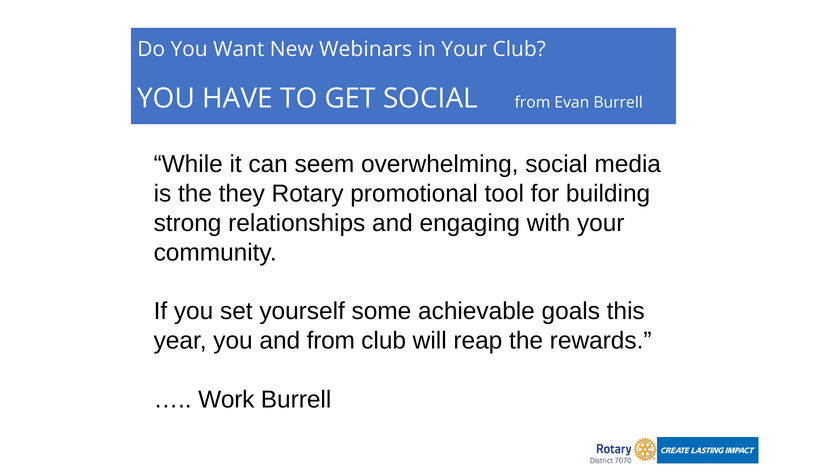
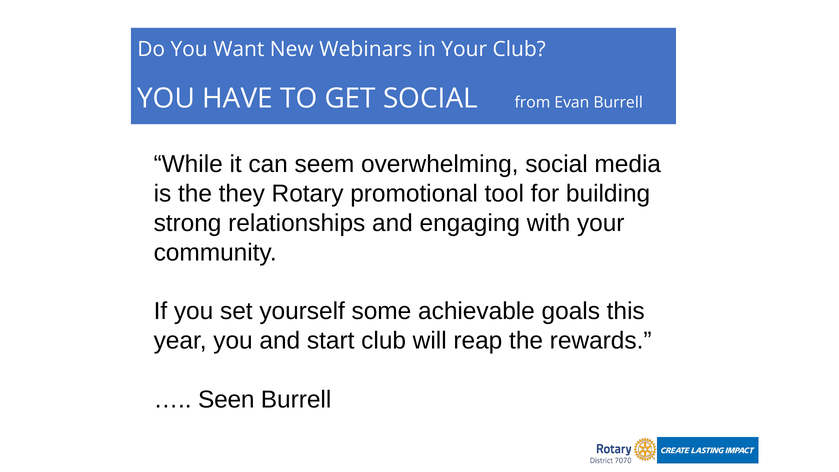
and from: from -> start (331, 341)
Work: Work -> Seen (226, 399)
